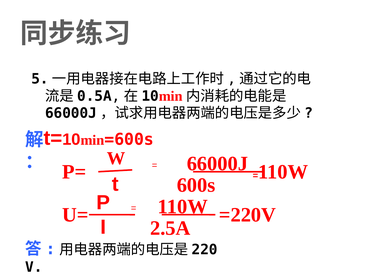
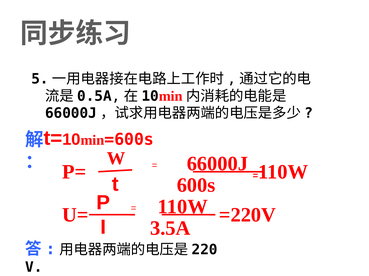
2.5A: 2.5A -> 3.5A (170, 229)
